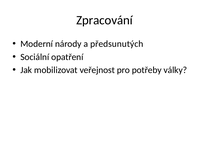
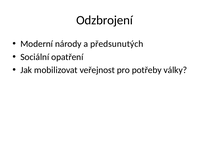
Zpracování: Zpracování -> Odzbrojení (104, 20)
